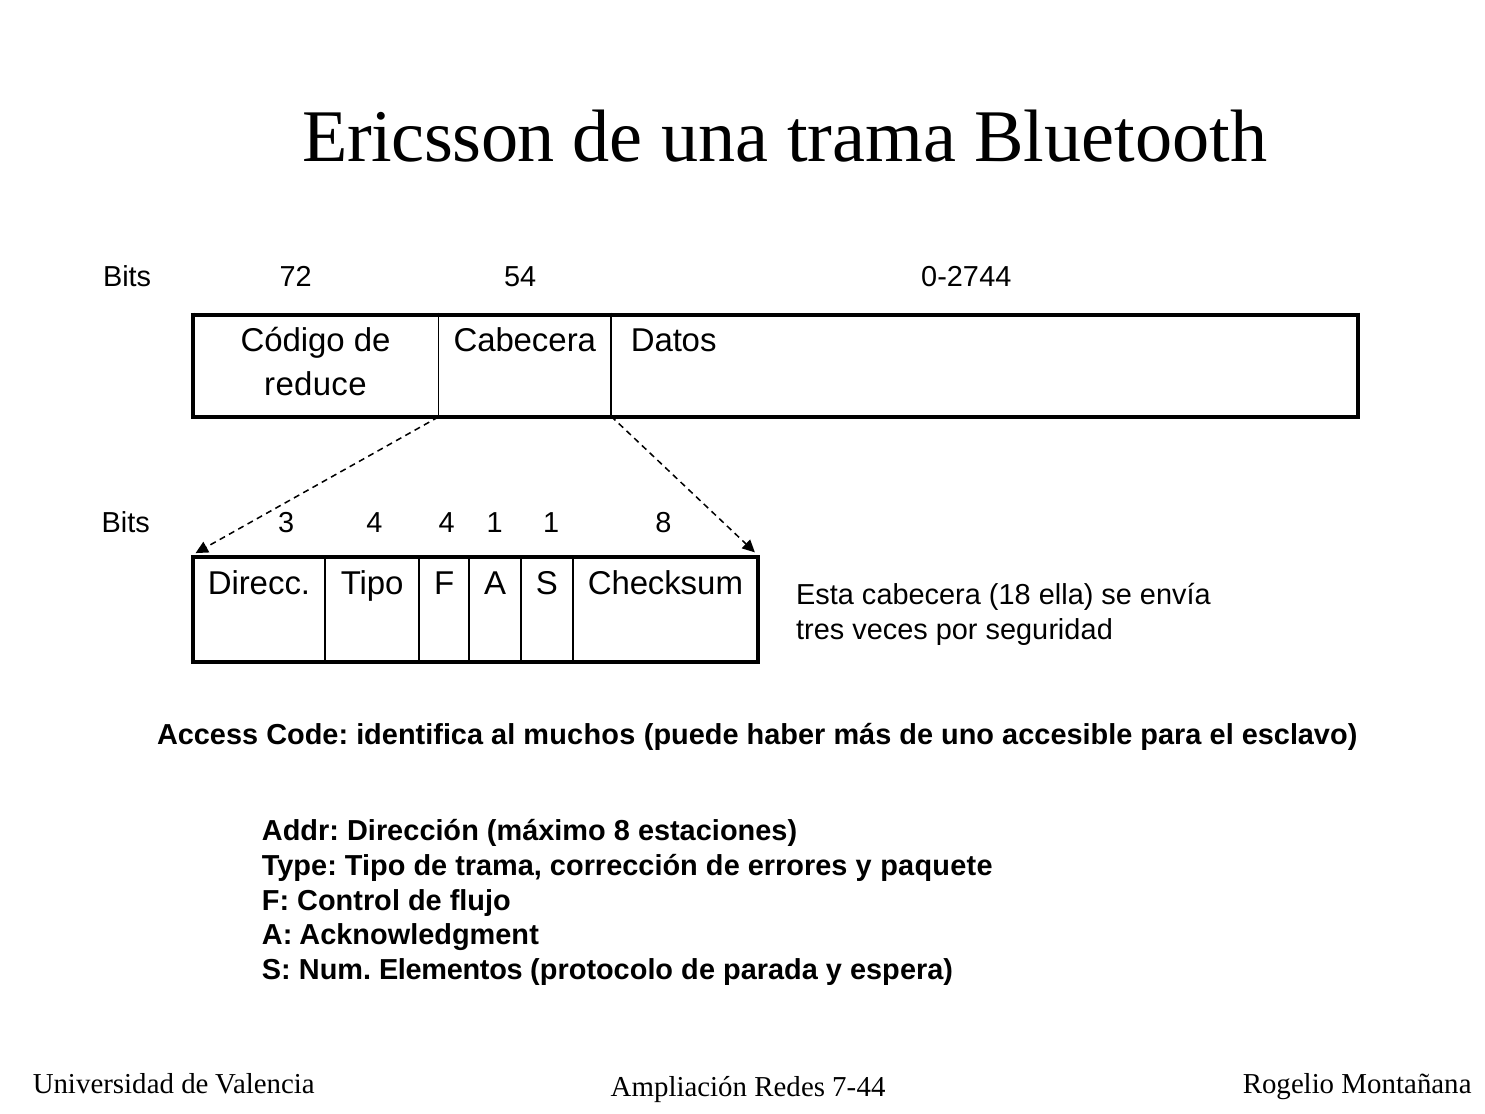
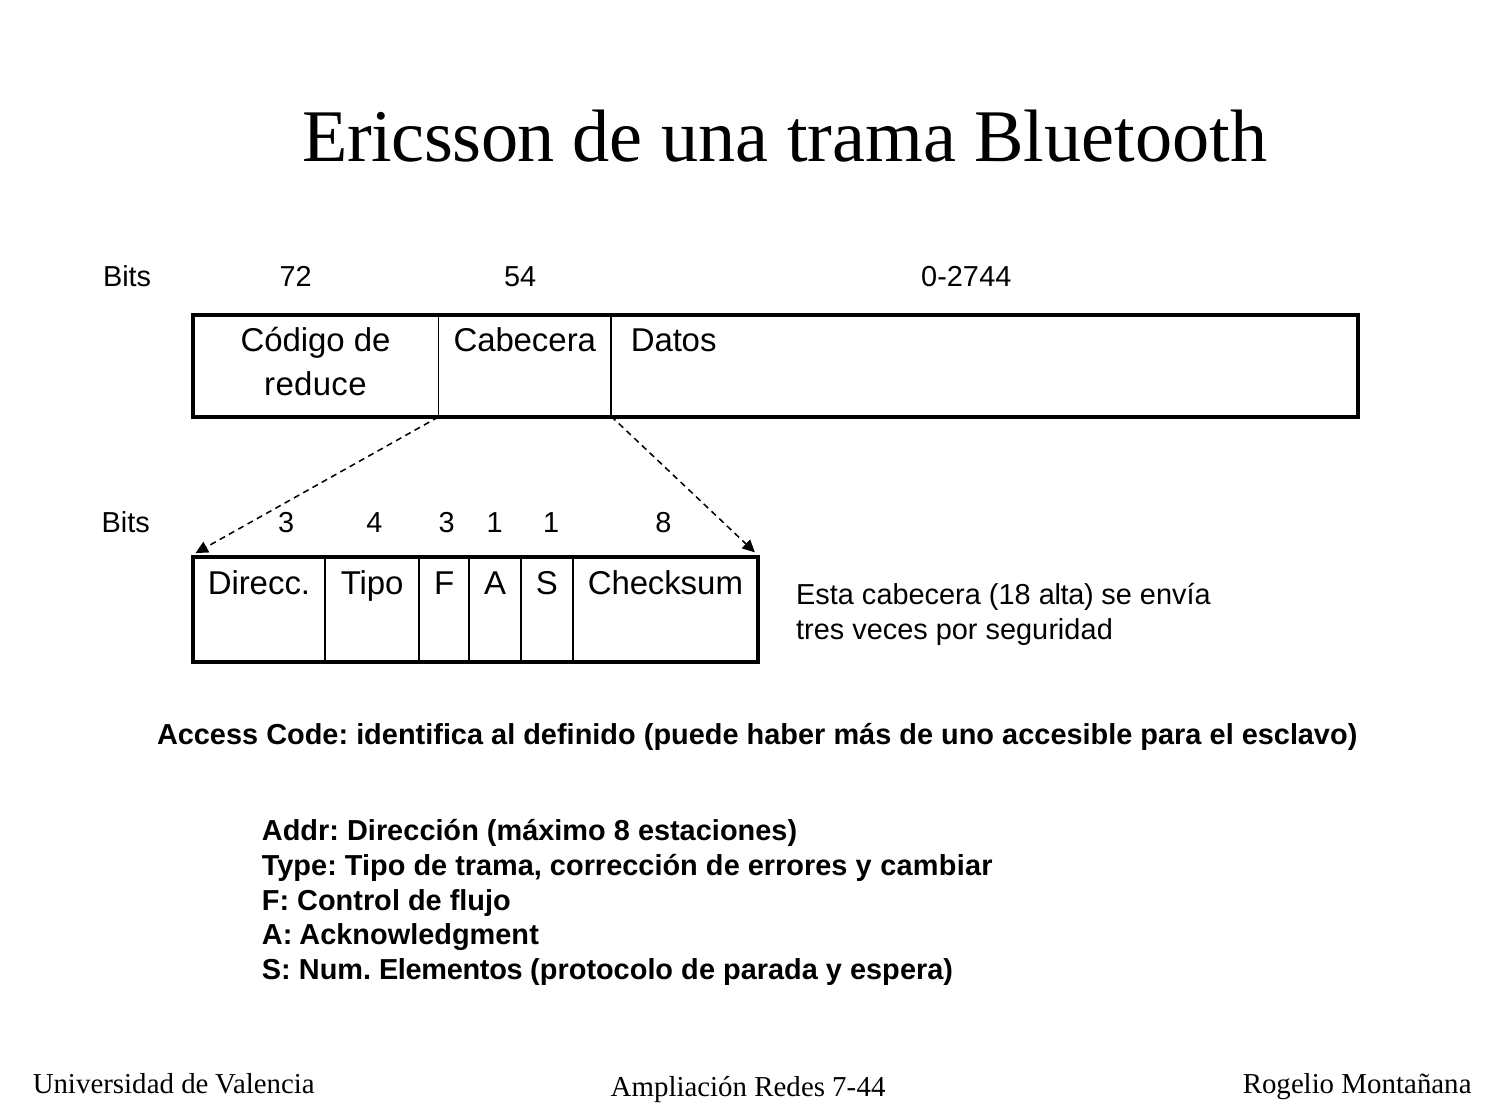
4 4: 4 -> 3 (447, 522)
ella: ella -> alta (1066, 595)
muchos: muchos -> definido (580, 735)
paquete: paquete -> cambiar (936, 866)
